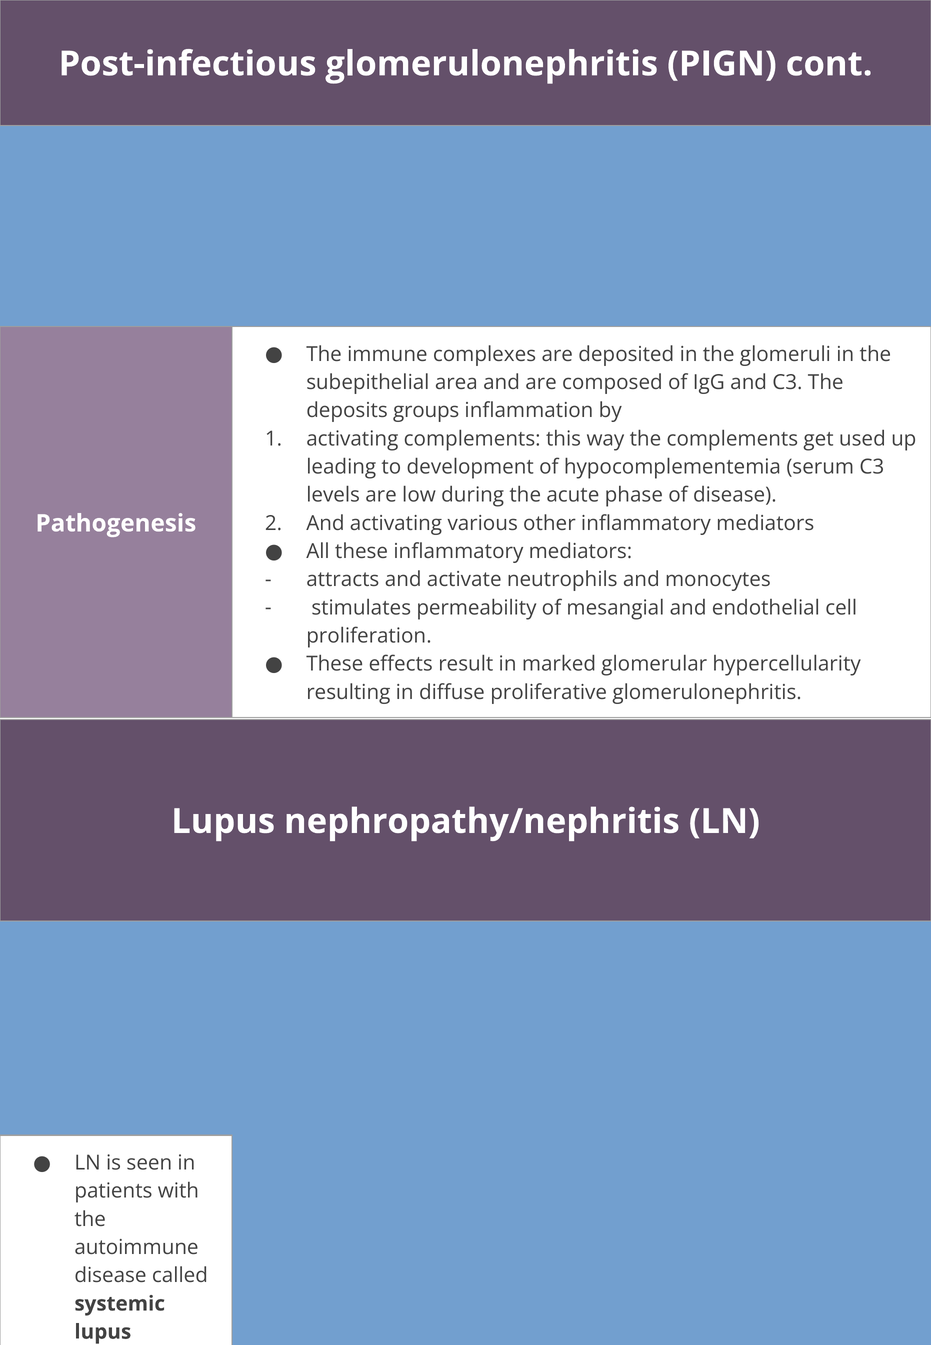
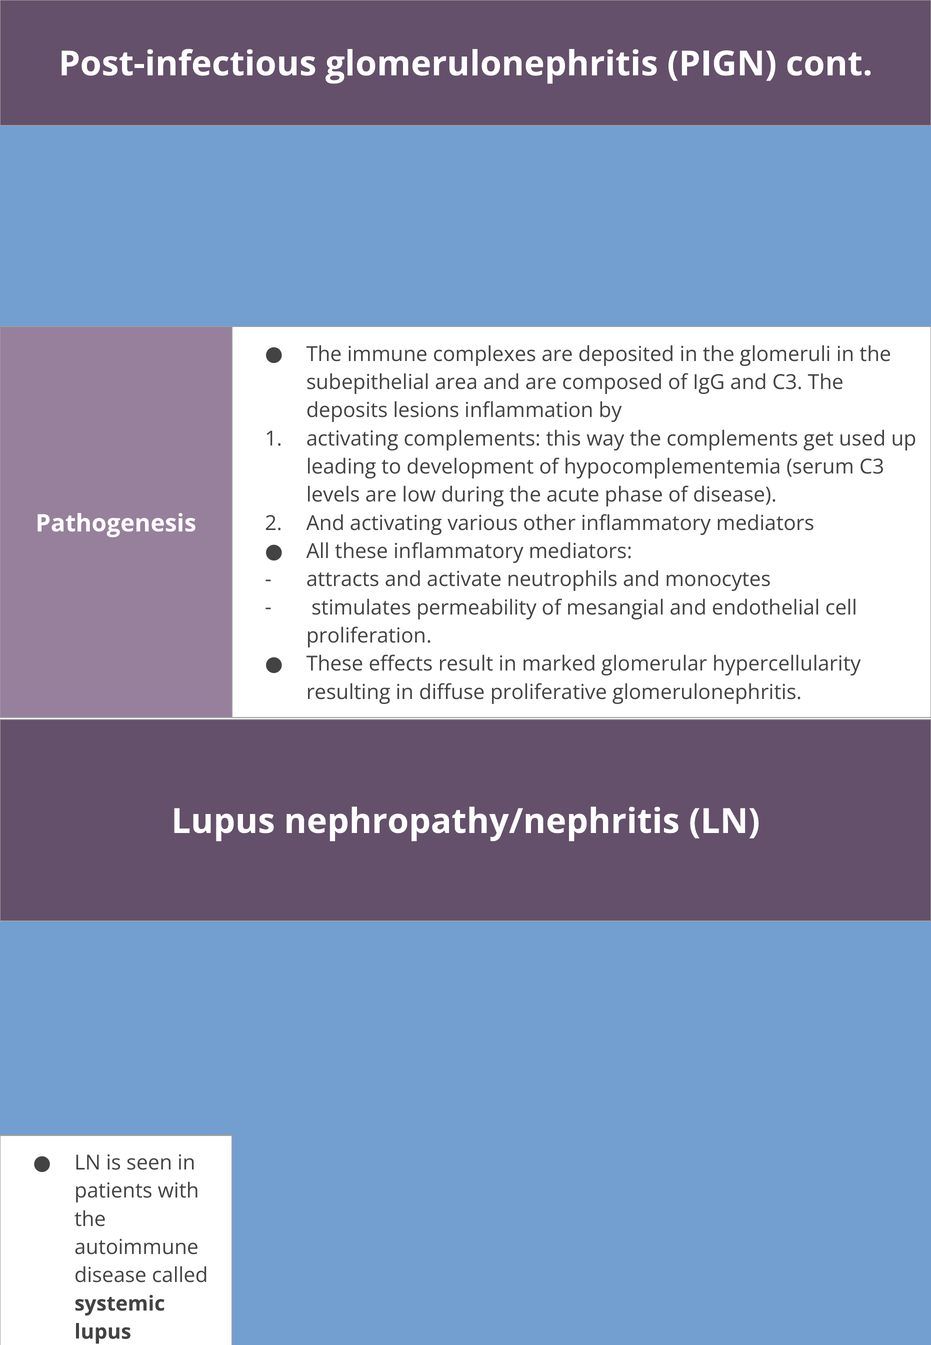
deposits groups: groups -> lesions (426, 410)
